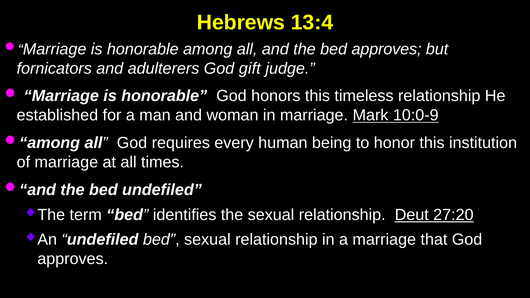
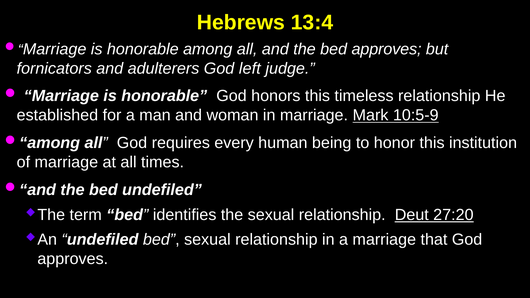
gift: gift -> left (250, 68)
10:0-9: 10:0-9 -> 10:5-9 (416, 115)
